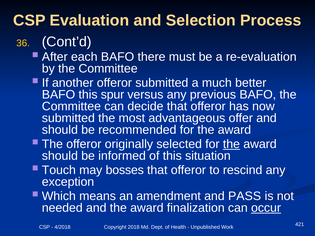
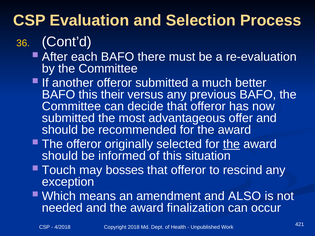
spur: spur -> their (113, 95)
PASS: PASS -> ALSO (245, 196)
occur underline: present -> none (266, 208)
